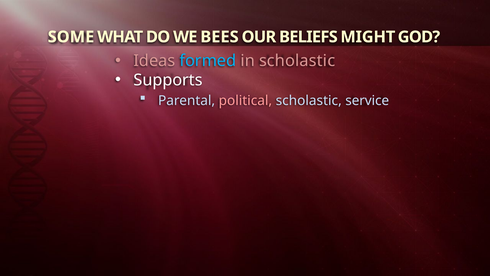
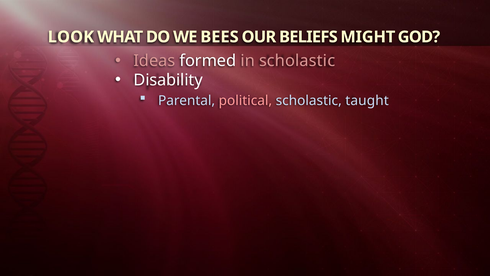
SOME: SOME -> LOOK (71, 37)
formed colour: light blue -> white (208, 61)
Supports: Supports -> Disability (168, 80)
service: service -> taught (367, 100)
